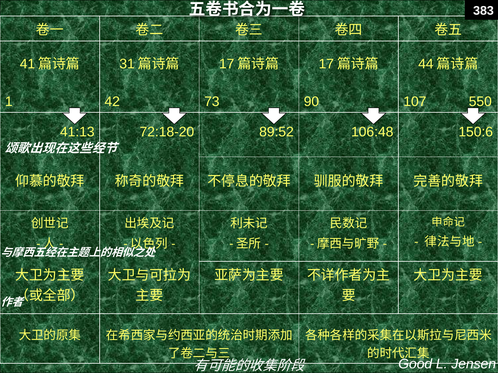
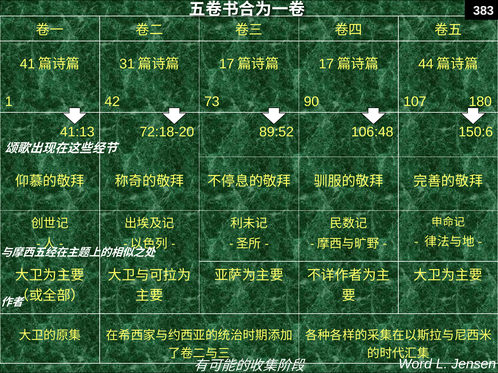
550: 550 -> 180 (480, 102)
Good: Good -> Word (415, 364)
